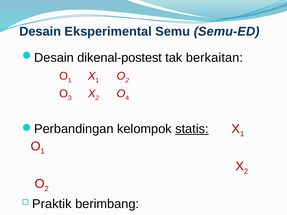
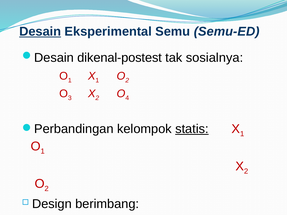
Desain underline: none -> present (40, 31)
berkaitan: berkaitan -> sosialnya (215, 58)
Praktik: Praktik -> Design (52, 204)
